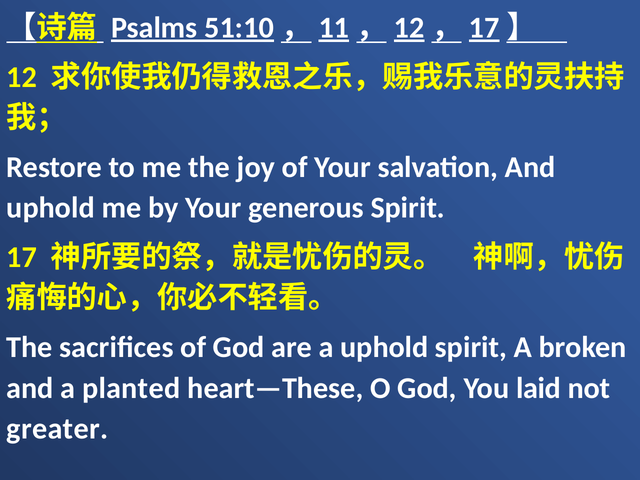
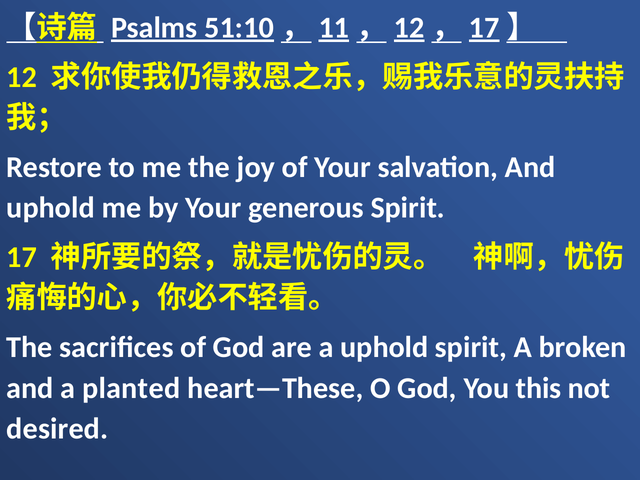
laid: laid -> this (539, 388)
greater: greater -> desired (57, 429)
